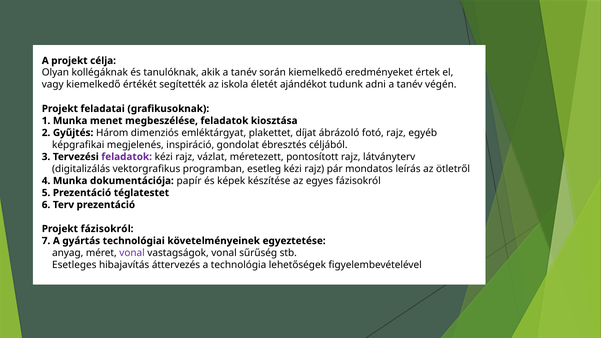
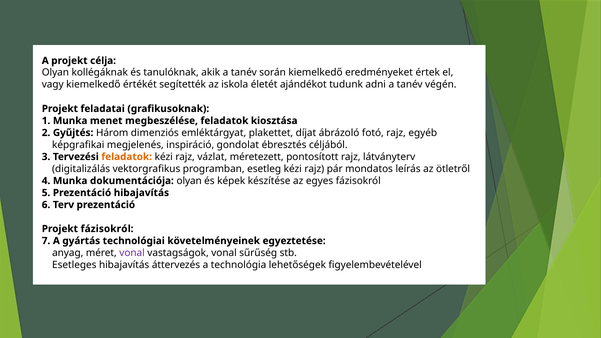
feladatok colour: purple -> orange (127, 157)
dokumentációja papír: papír -> olyan (189, 181)
Prezentáció téglatestet: téglatestet -> hibajavítás (141, 193)
